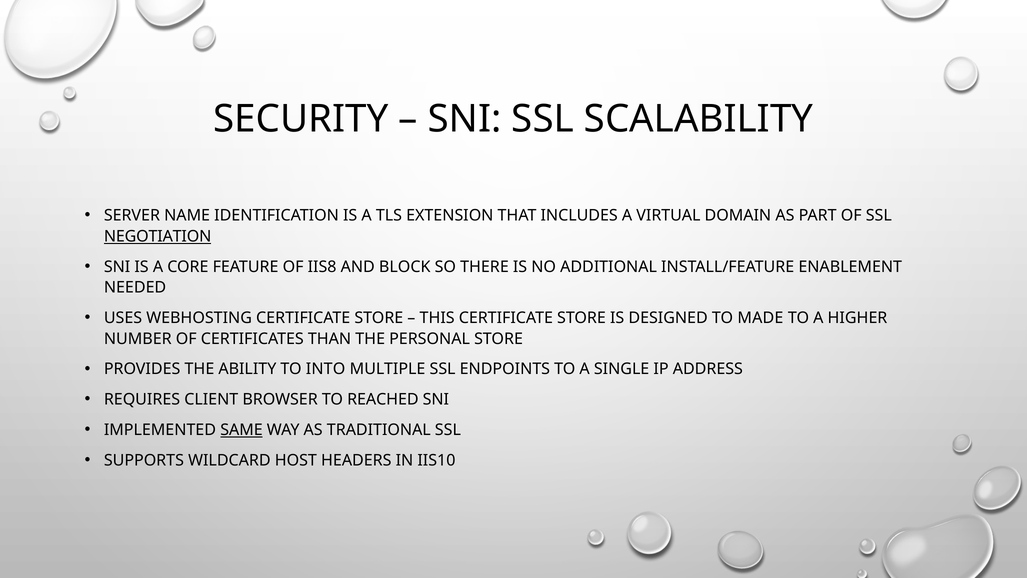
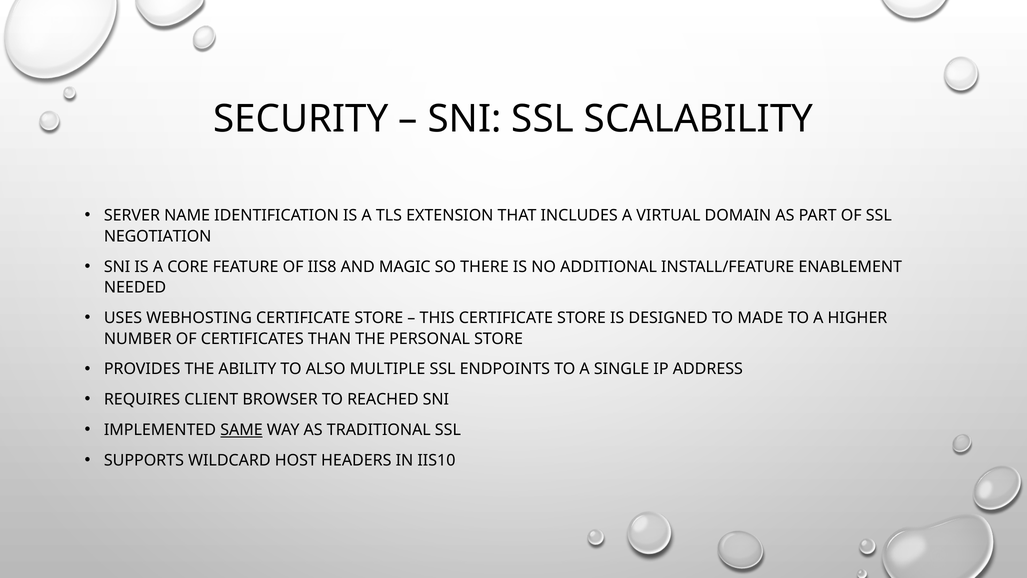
NEGOTIATION underline: present -> none (158, 236)
BLOCK: BLOCK -> MAGIC (405, 267)
INTO: INTO -> ALSO (326, 369)
